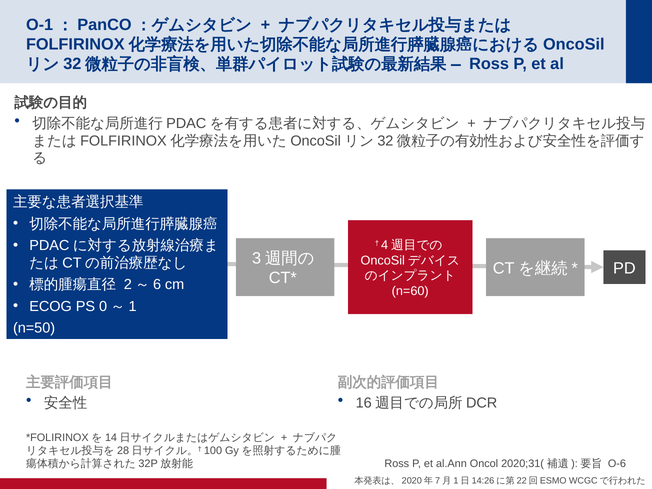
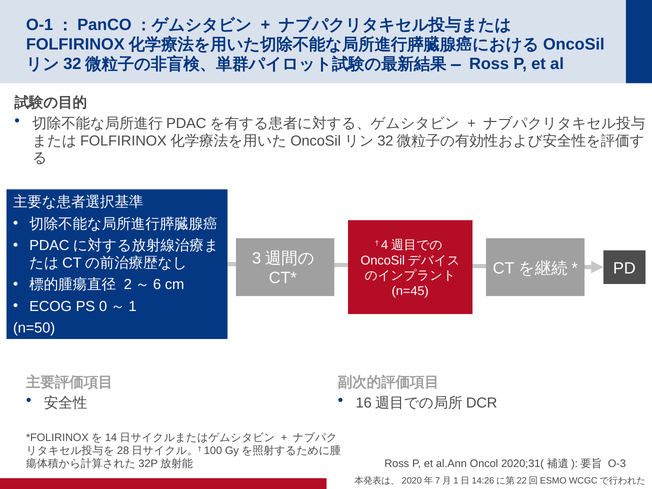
n=60: n=60 -> n=45 (410, 291)
O-6: O-6 -> O-3 (617, 464)
